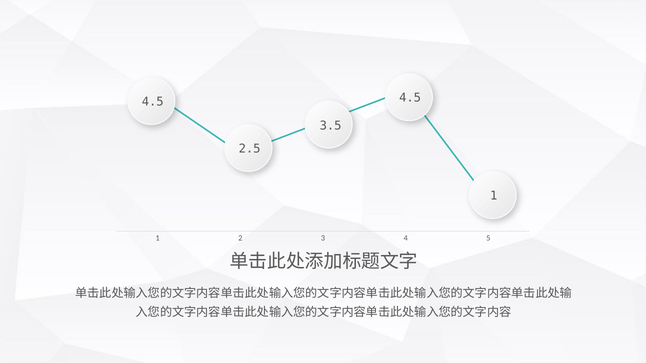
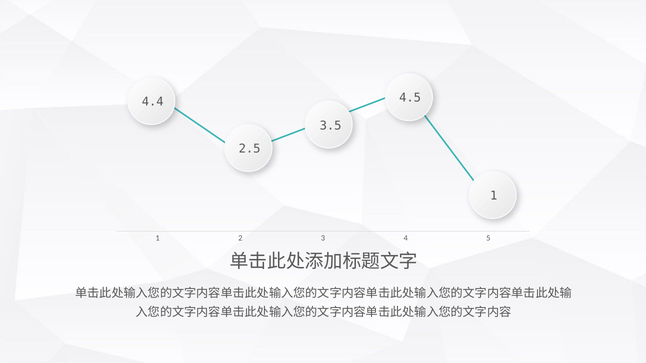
4.5: 4.5 -> 4.4 (153, 102)
